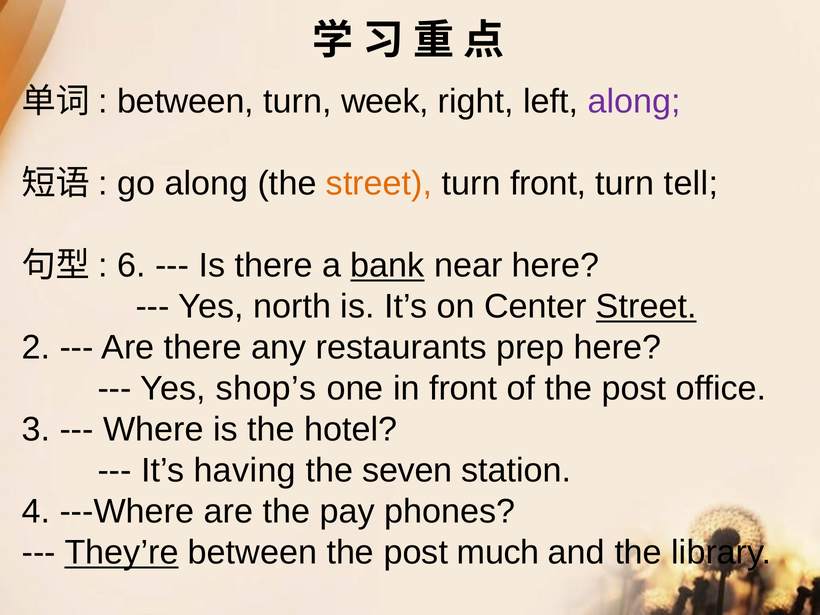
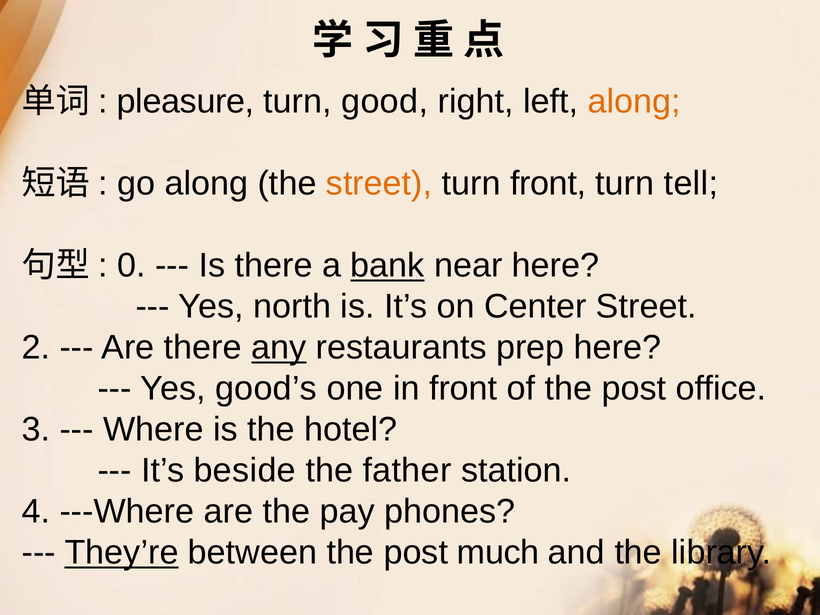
between: between -> pleasure (186, 102)
week: week -> good (385, 102)
along colour: purple -> orange (634, 102)
6: 6 -> 0 (131, 266)
Street underline: present -> none (646, 307)
any underline: none -> present (279, 348)
shop’s: shop’s -> good’s (266, 389)
having: having -> beside (245, 471)
seven: seven -> father (407, 471)
